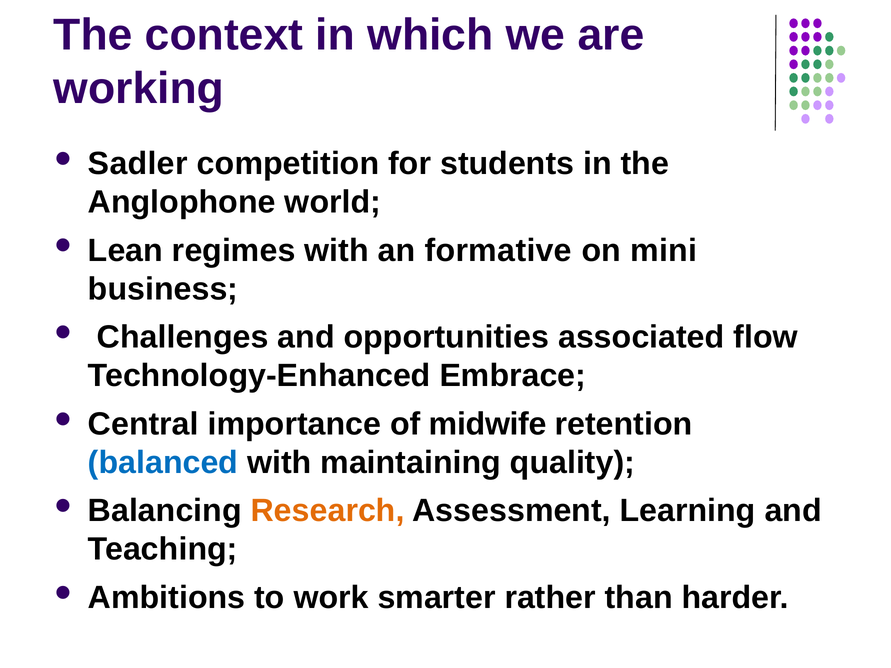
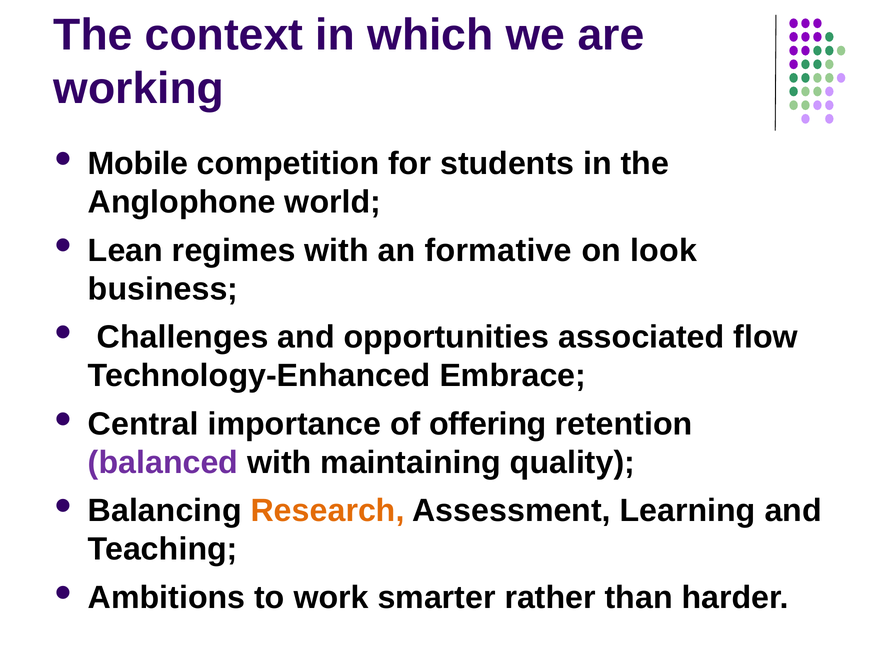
Sadler: Sadler -> Mobile (138, 164)
mini: mini -> look (664, 251)
midwife: midwife -> offering (488, 424)
balanced colour: blue -> purple (163, 463)
